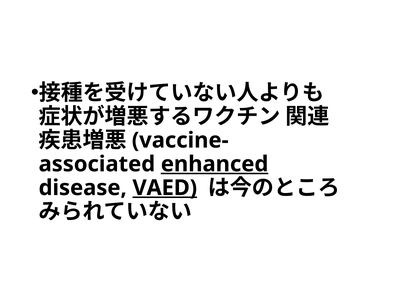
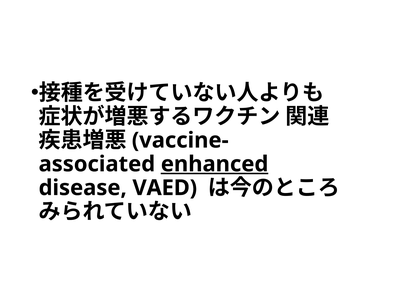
VAED underline: present -> none (165, 188)
